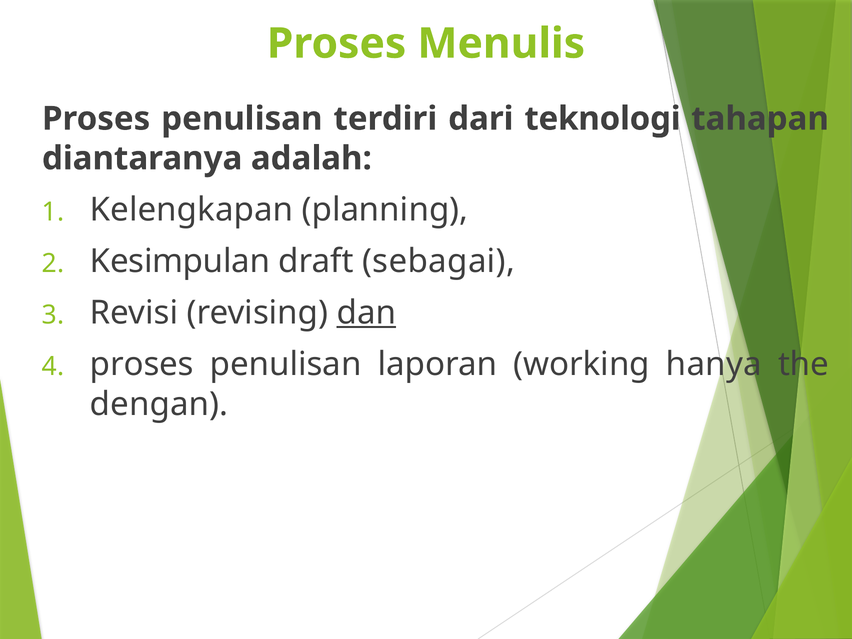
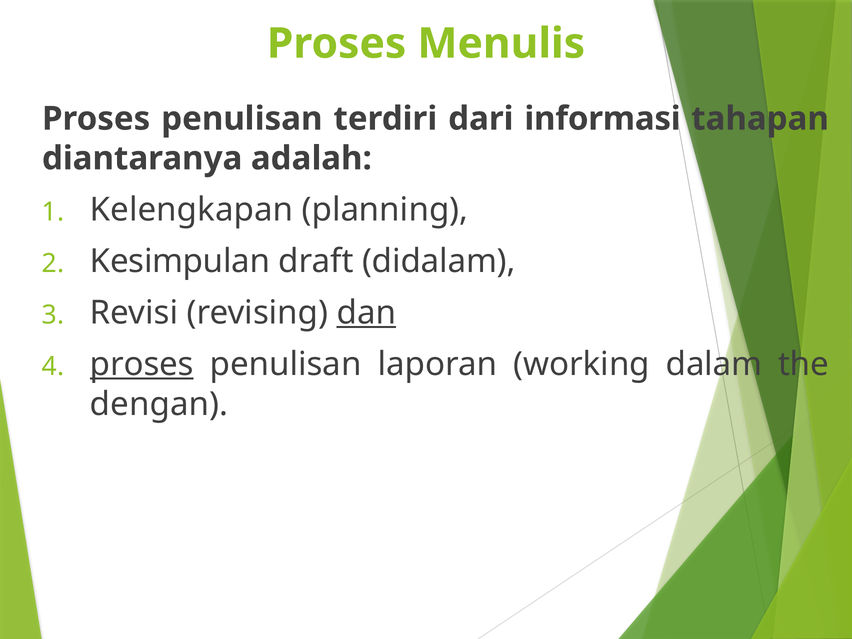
teknologi: teknologi -> informasi (603, 119)
sebagai: sebagai -> didalam (439, 261)
proses underline: none -> present (142, 364)
hanya: hanya -> dalam (714, 364)
